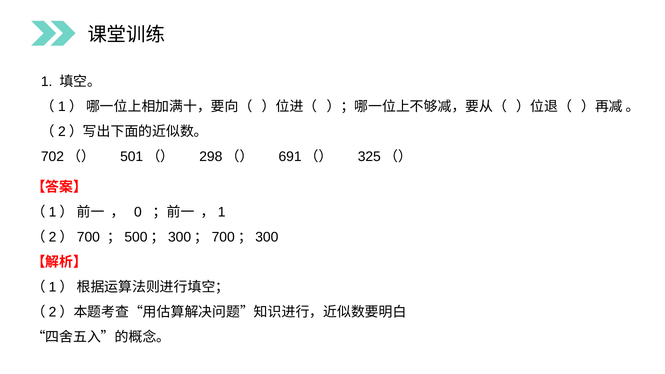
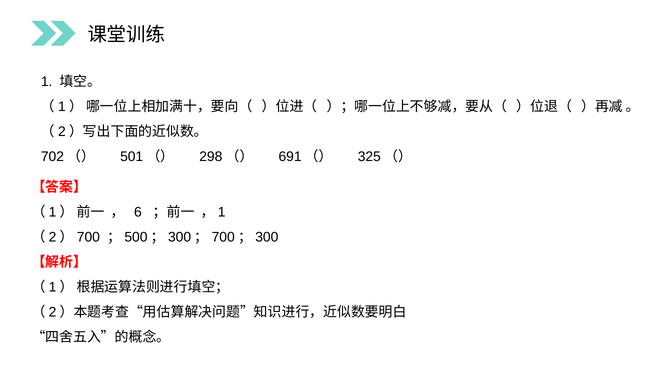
0: 0 -> 6 (138, 212)
